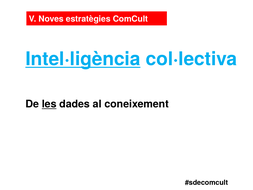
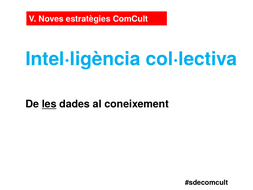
Intel·ligència underline: present -> none (83, 59)
